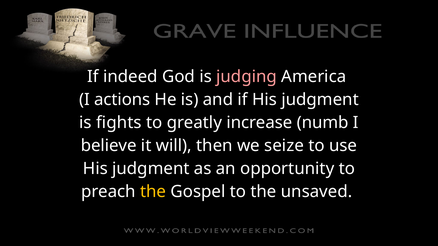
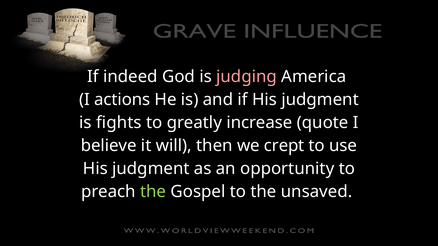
numb: numb -> quote (323, 123)
seize: seize -> crept (284, 146)
the colour: yellow -> light green (153, 192)
